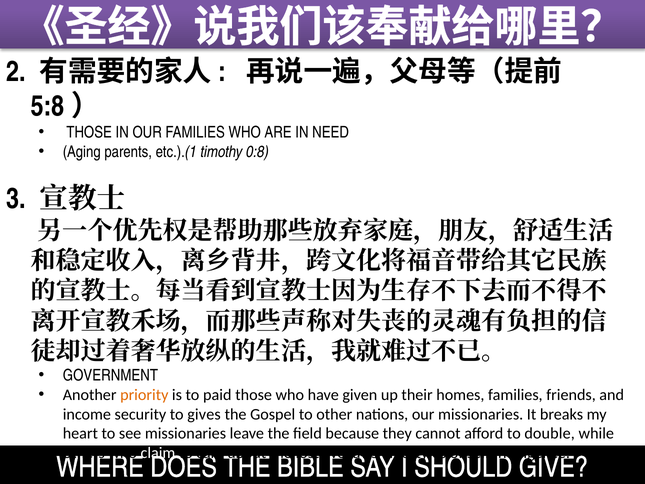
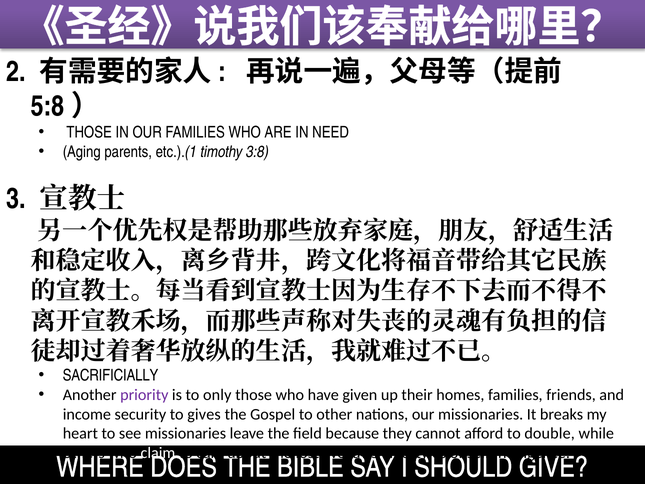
0:8: 0:8 -> 3:8 (257, 152)
GOVERNMENT: GOVERNMENT -> SACRIFICIALLY (111, 375)
priority colour: orange -> purple (144, 395)
paid: paid -> only (217, 395)
